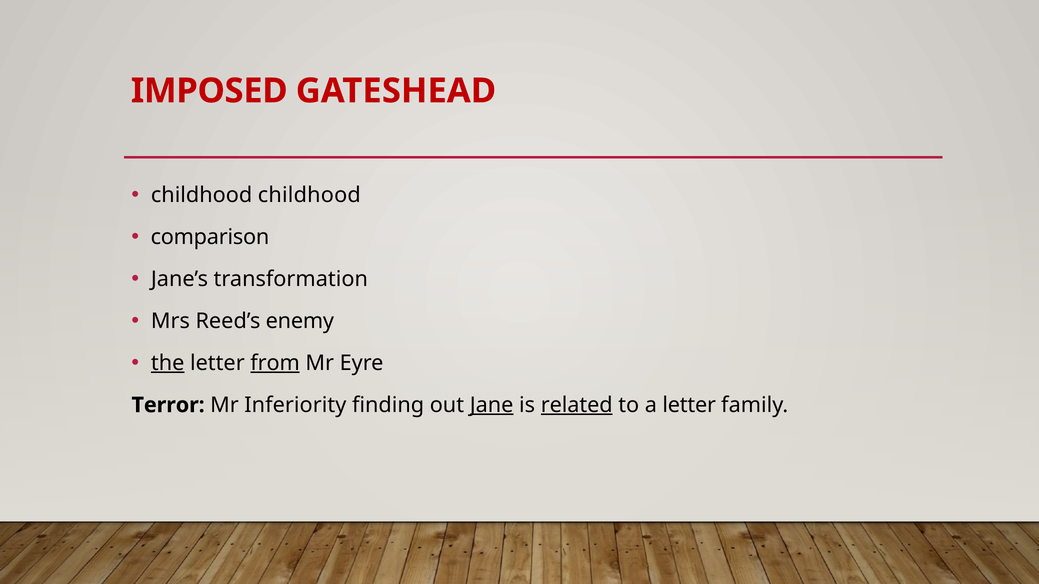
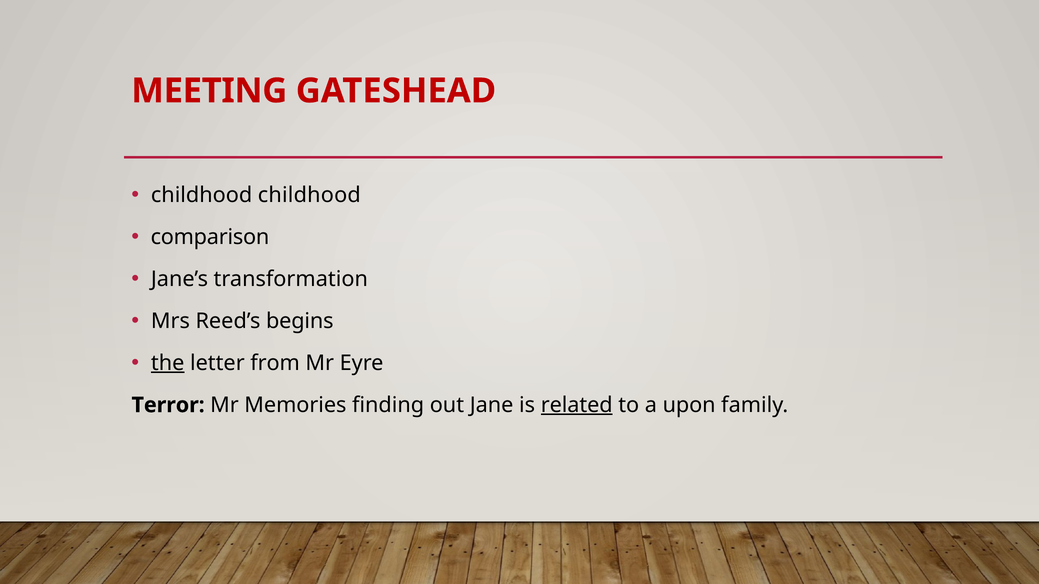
IMPOSED: IMPOSED -> MEETING (209, 91)
enemy: enemy -> begins (300, 321)
from underline: present -> none (275, 363)
Inferiority: Inferiority -> Memories (295, 405)
Jane underline: present -> none (492, 405)
a letter: letter -> upon (689, 405)
